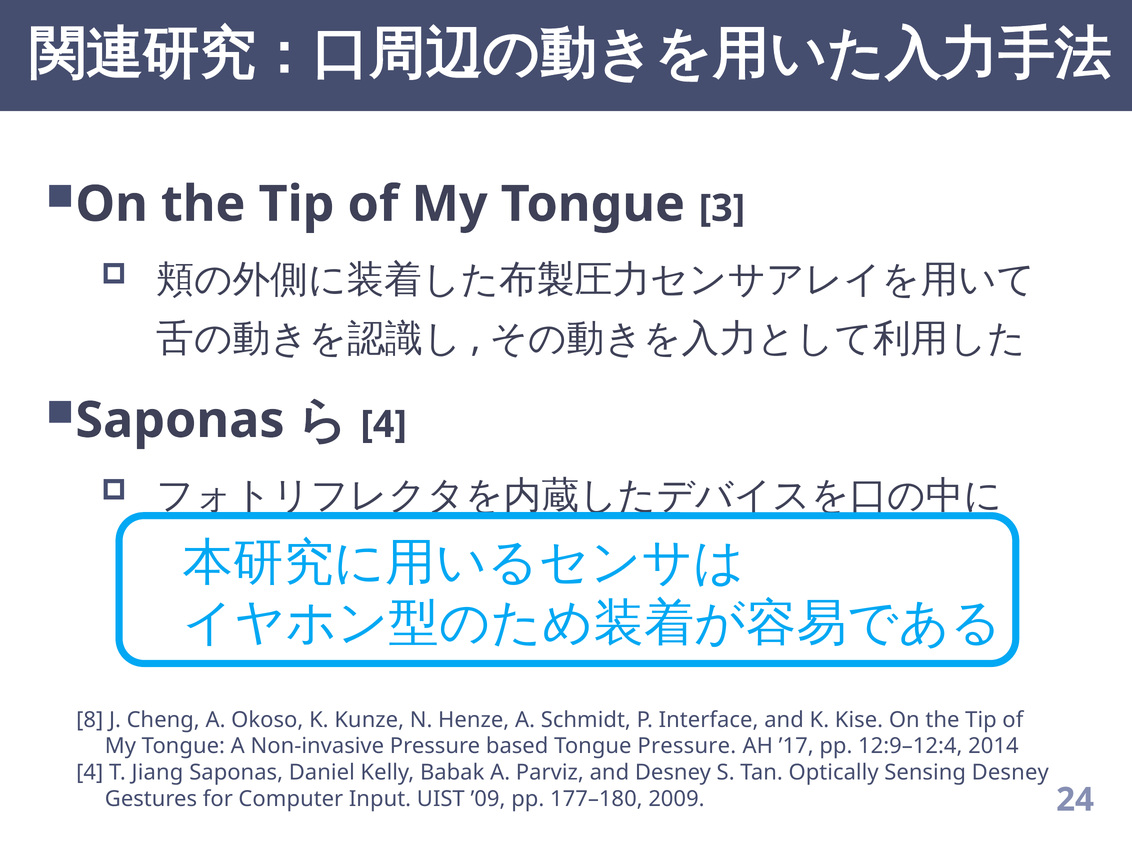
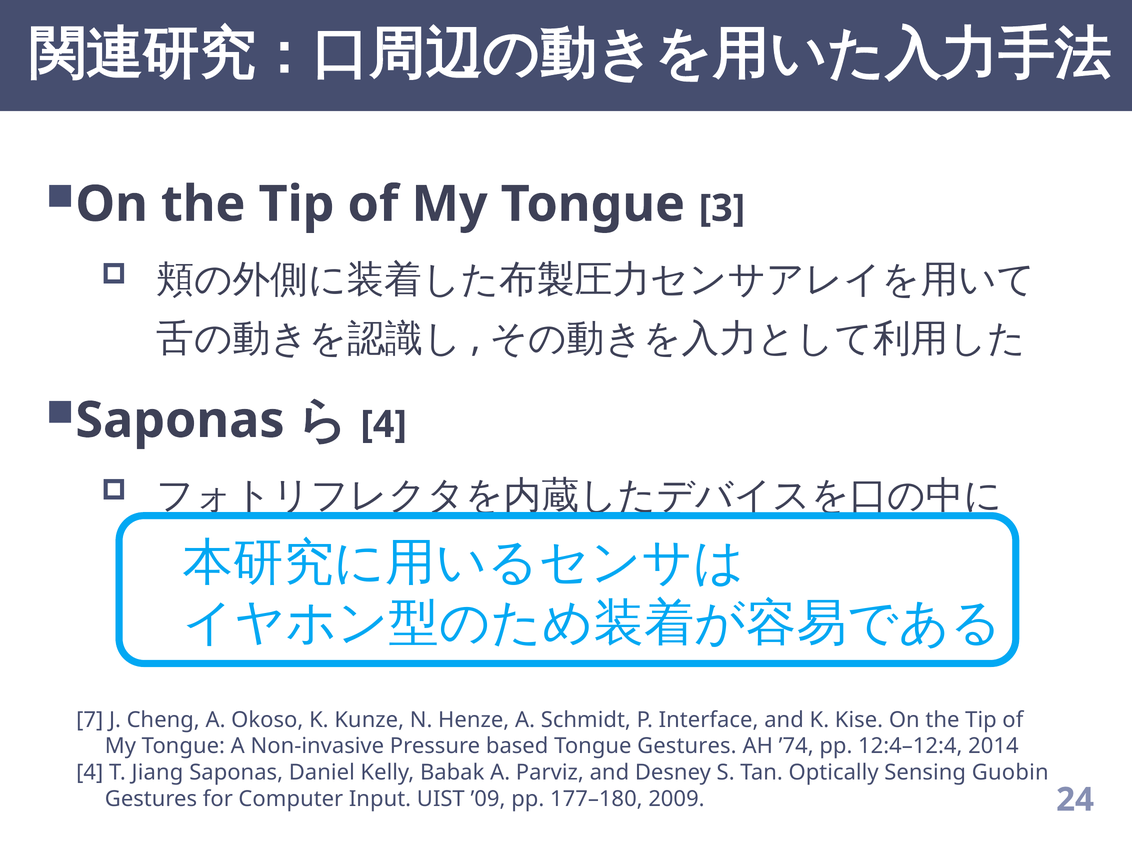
8: 8 -> 7 (90, 720)
Tongue Pressure: Pressure -> Gestures (687, 746)
’17: ’17 -> ’74 (796, 746)
12:9–12:4: 12:9–12:4 -> 12:4–12:4 (910, 746)
Sensing Desney: Desney -> Guobin (1010, 773)
